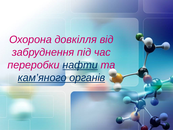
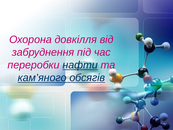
органів: органів -> обсягів (87, 78)
